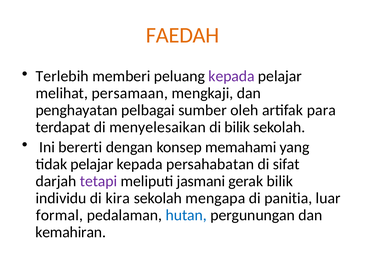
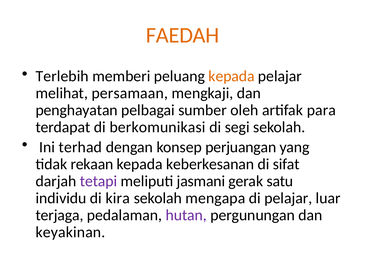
kepada colour: purple -> orange (232, 76)
menyelesaikan: menyelesaikan -> berkomunikasi (158, 127)
di bilik: bilik -> segi (237, 127)
bererti: bererti -> terhad (80, 147)
memahami: memahami -> perjuangan (241, 147)
tidak pelajar: pelajar -> rekaan (92, 164)
persahabatan: persahabatan -> keberkesanan (210, 164)
gerak bilik: bilik -> satu (280, 181)
di panitia: panitia -> pelajar (288, 198)
formal: formal -> terjaga (60, 215)
hutan colour: blue -> purple (186, 215)
kemahiran: kemahiran -> keyakinan (70, 232)
